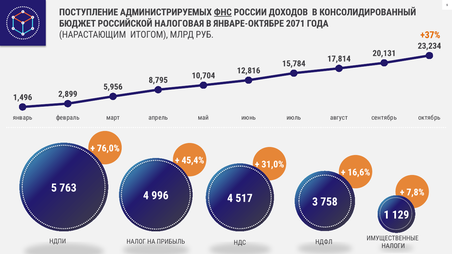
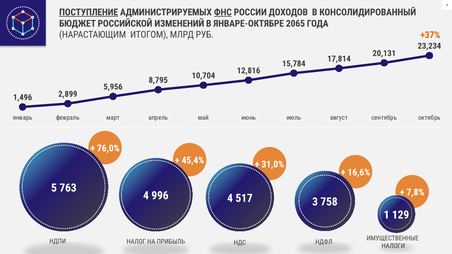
ПОСТУПЛЕНИЕ underline: none -> present (89, 12)
НАЛОГОВАЯ: НАЛОГОВАЯ -> ИЗМЕНЕНИЙ (179, 24)
2071: 2071 -> 2065 (295, 24)
